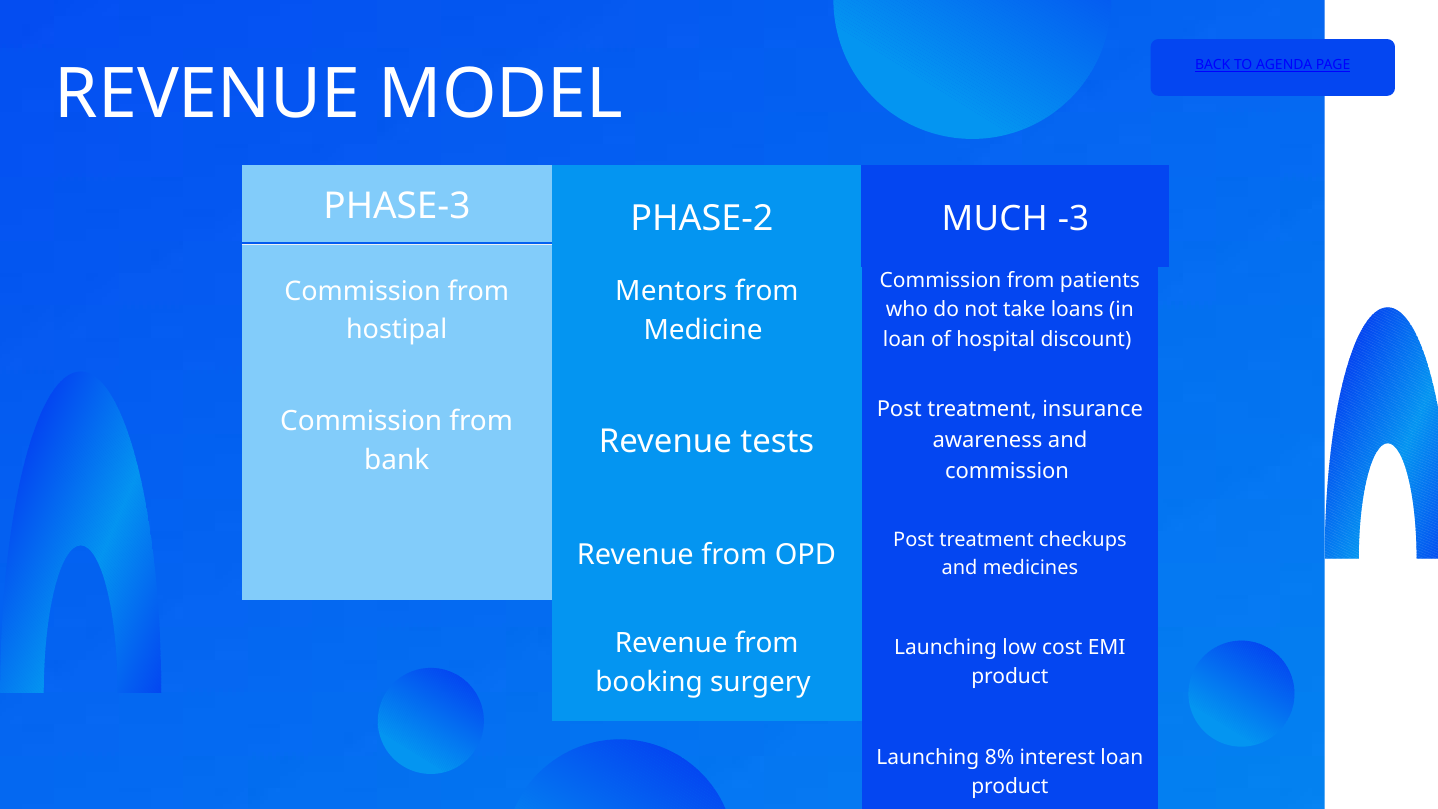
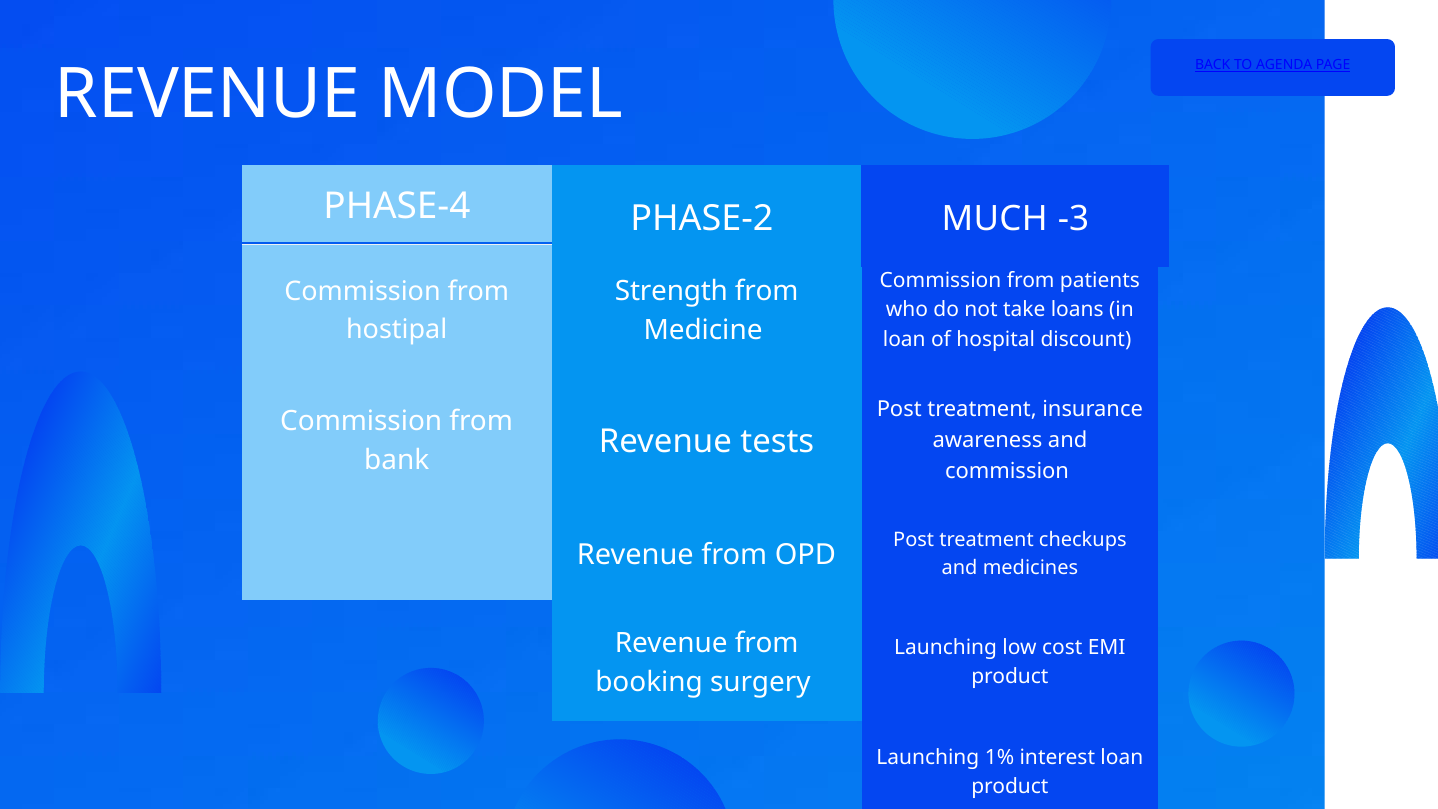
PHASE-3: PHASE-3 -> PHASE-4 (397, 206)
Mentors: Mentors -> Strength (671, 291)
8%: 8% -> 1% (999, 758)
